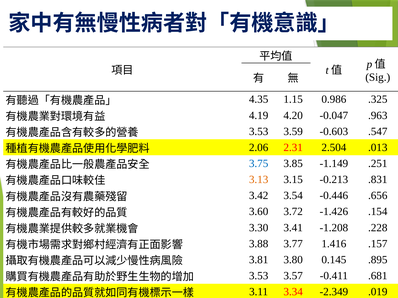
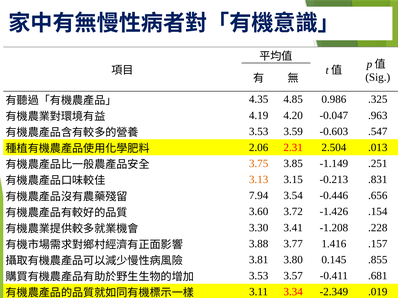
1.15: 1.15 -> 4.85 (293, 100)
3.75 colour: blue -> orange (259, 164)
3.42: 3.42 -> 7.94 (259, 196)
.895: .895 -> .855 (378, 260)
